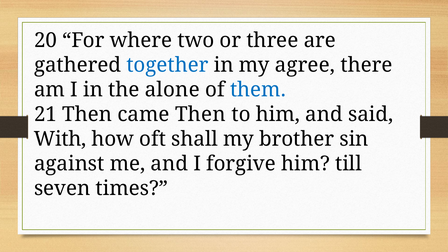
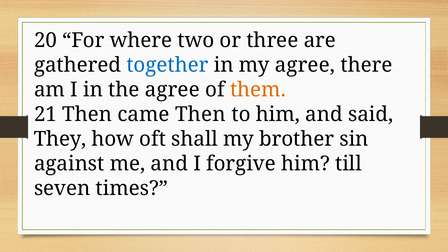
the alone: alone -> agree (172, 90)
them colour: blue -> orange (258, 90)
With: With -> They (60, 139)
